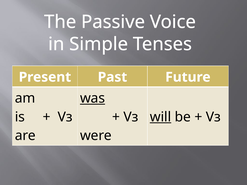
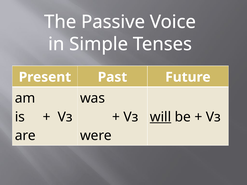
was underline: present -> none (93, 98)
